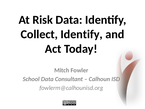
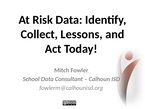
Collect Identify: Identify -> Lessons (82, 34)
